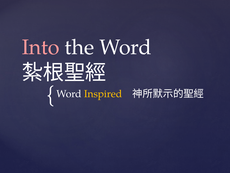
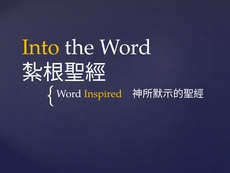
Into colour: pink -> yellow (41, 47)
